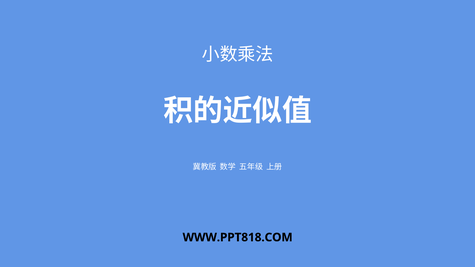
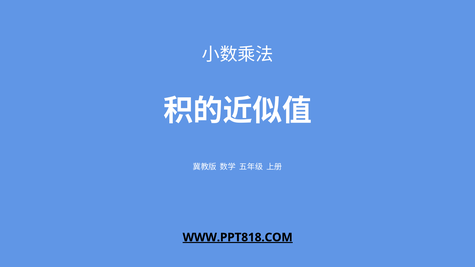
WWW.PPT818.COM underline: none -> present (238, 238)
